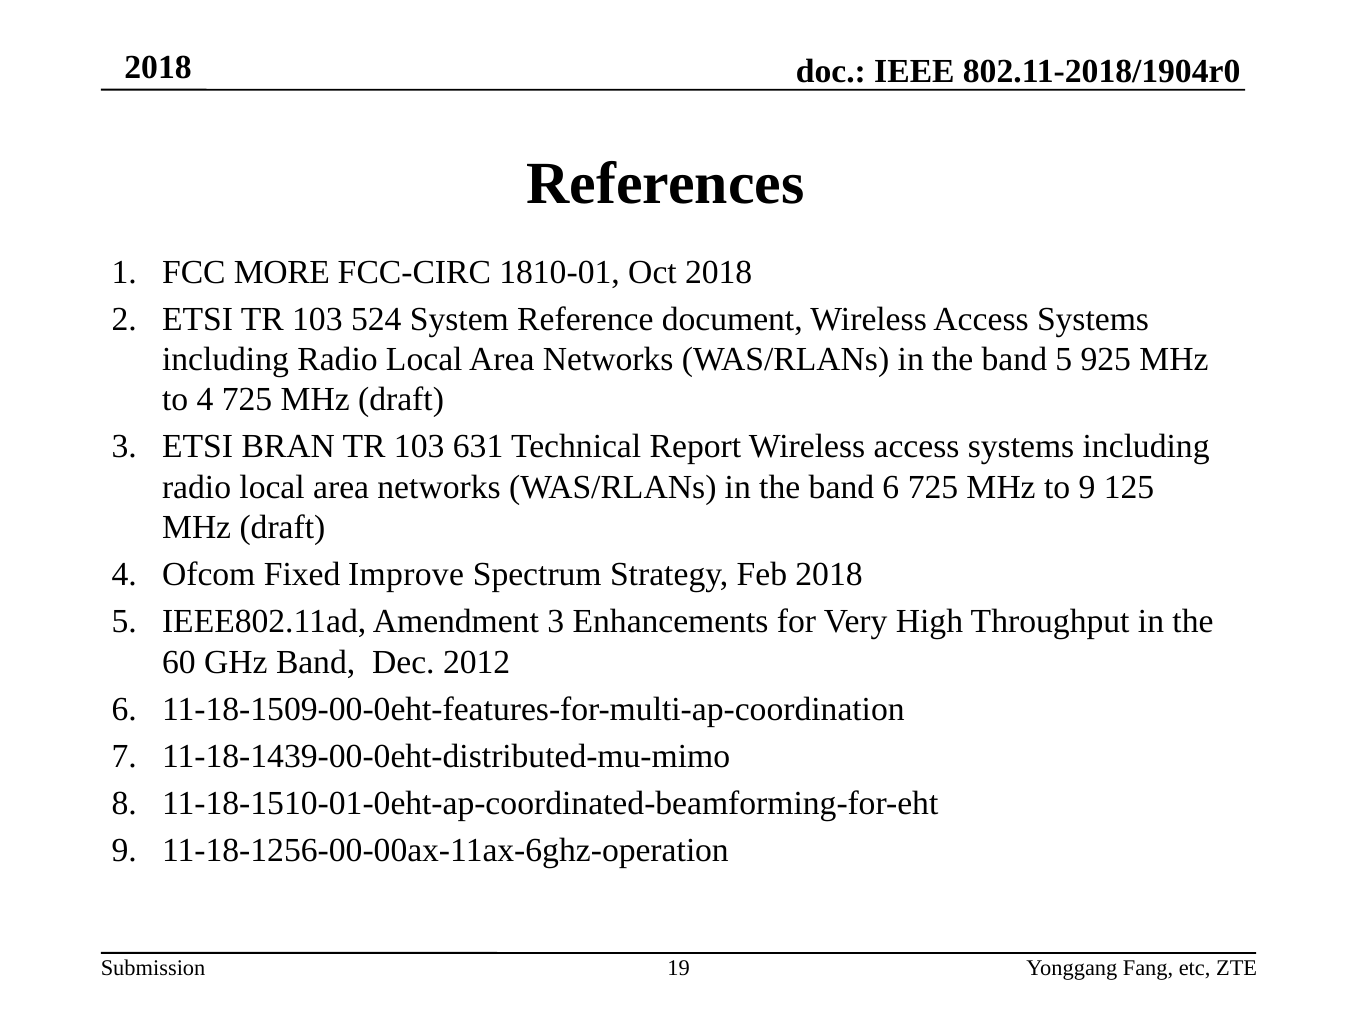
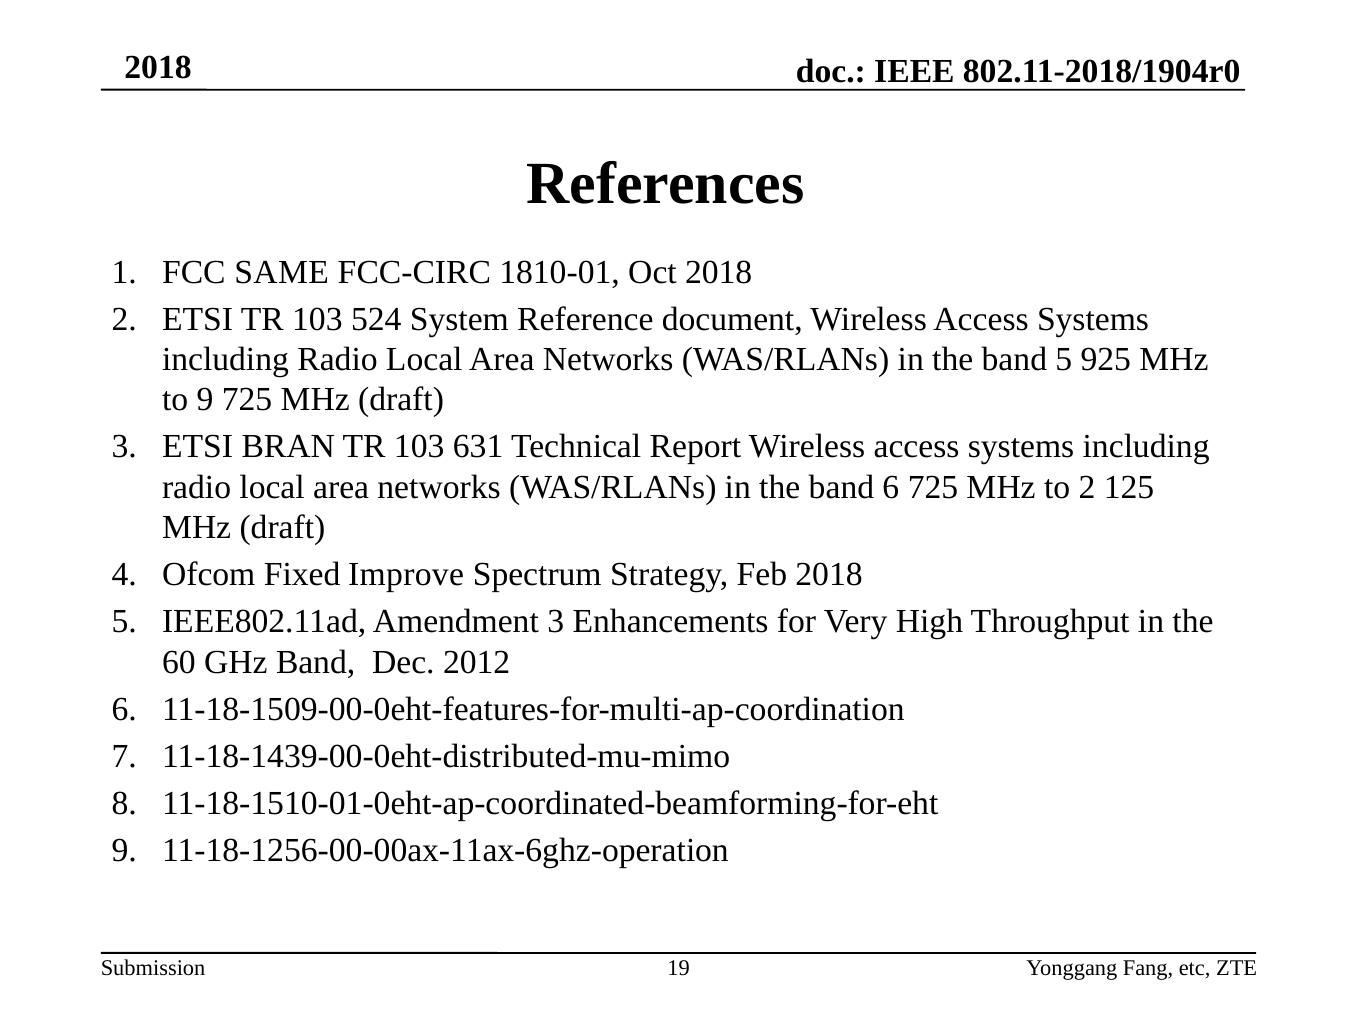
MORE: MORE -> SAME (282, 272)
to 4: 4 -> 9 (205, 400)
to 9: 9 -> 2 (1087, 487)
